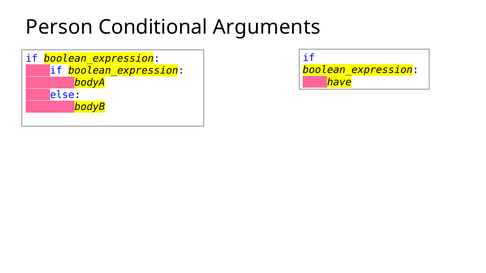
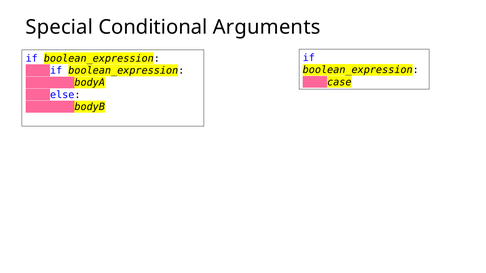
Person: Person -> Special (59, 27)
have: have -> case (339, 82)
